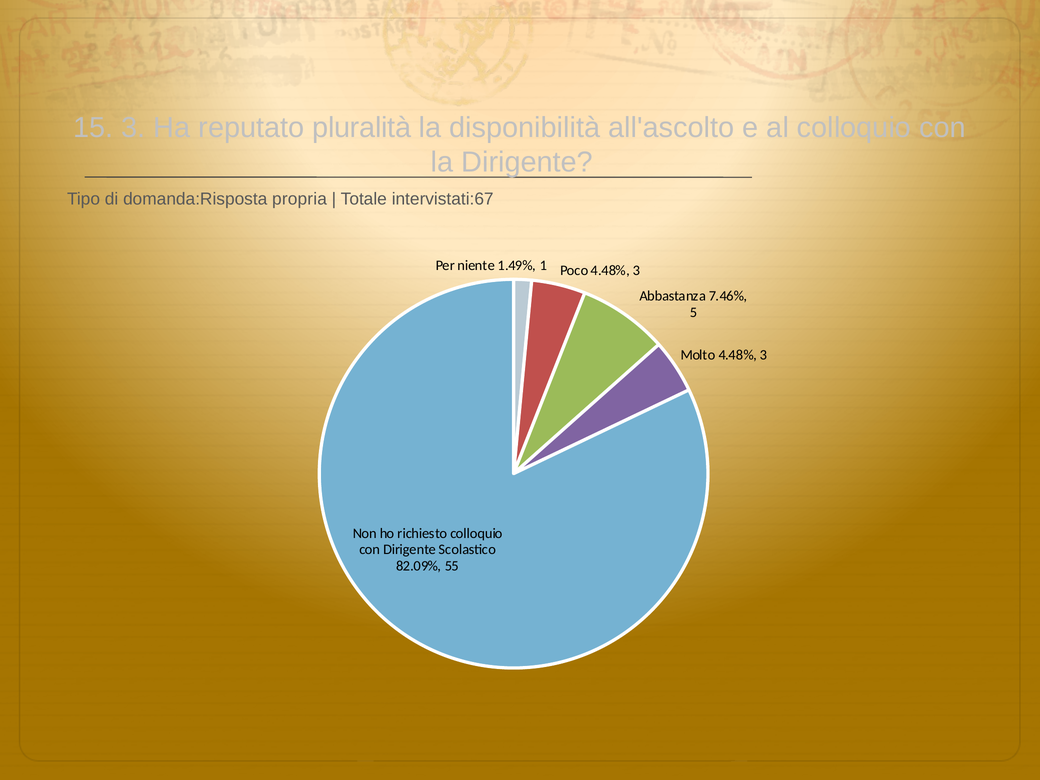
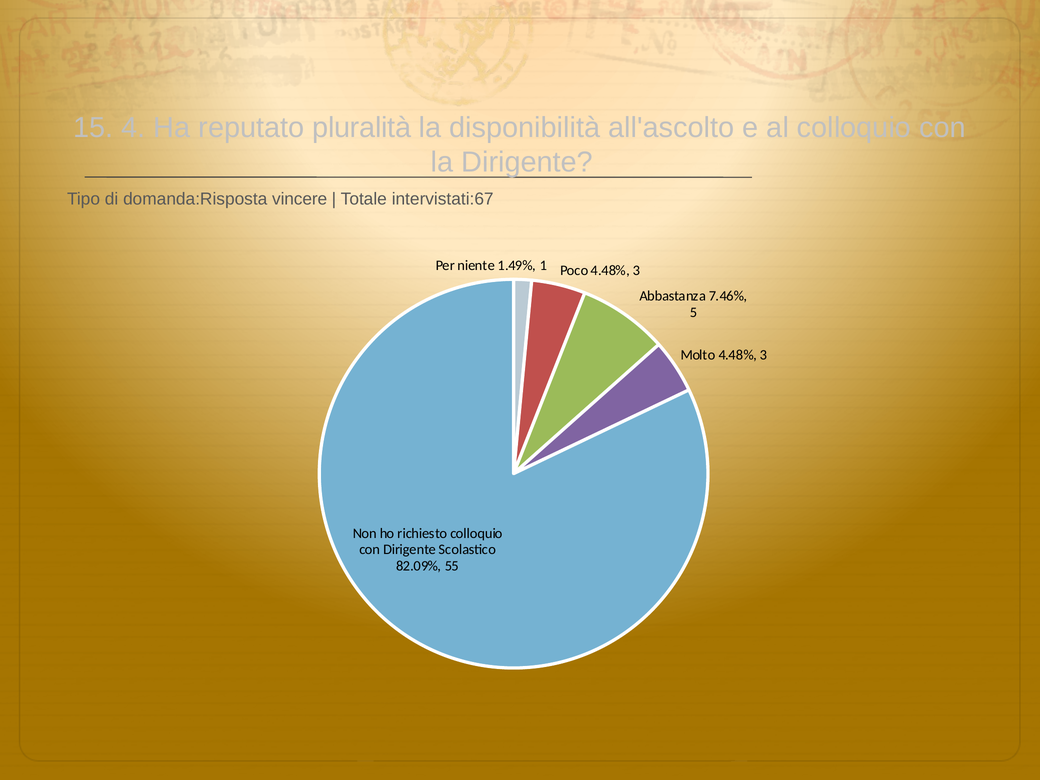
15 3: 3 -> 4 (133, 128)
propria: propria -> vincere (300, 199)
